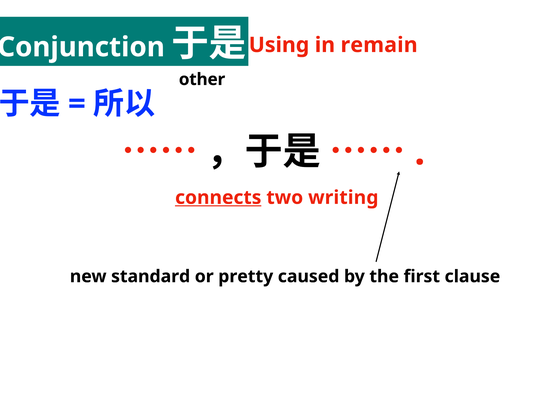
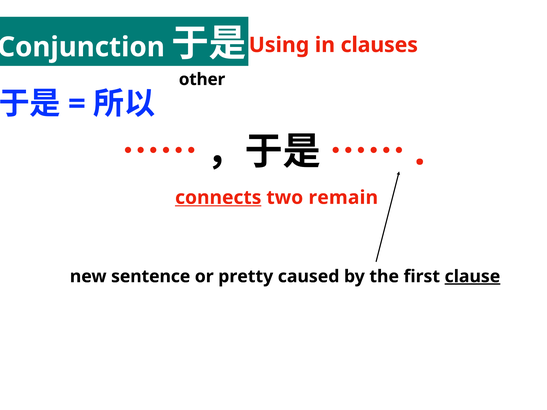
remain: remain -> clauses (379, 45)
writing: writing -> remain (343, 198)
standard: standard -> sentence (151, 277)
clause underline: none -> present (472, 277)
